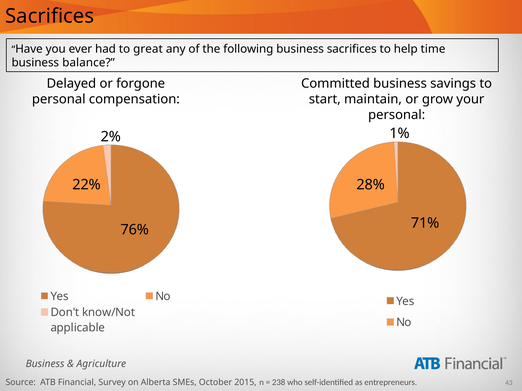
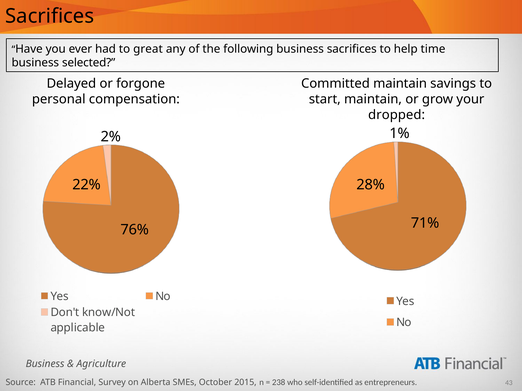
balance: balance -> selected (89, 63)
Committed business: business -> maintain (400, 84)
personal: personal -> dropped (397, 115)
